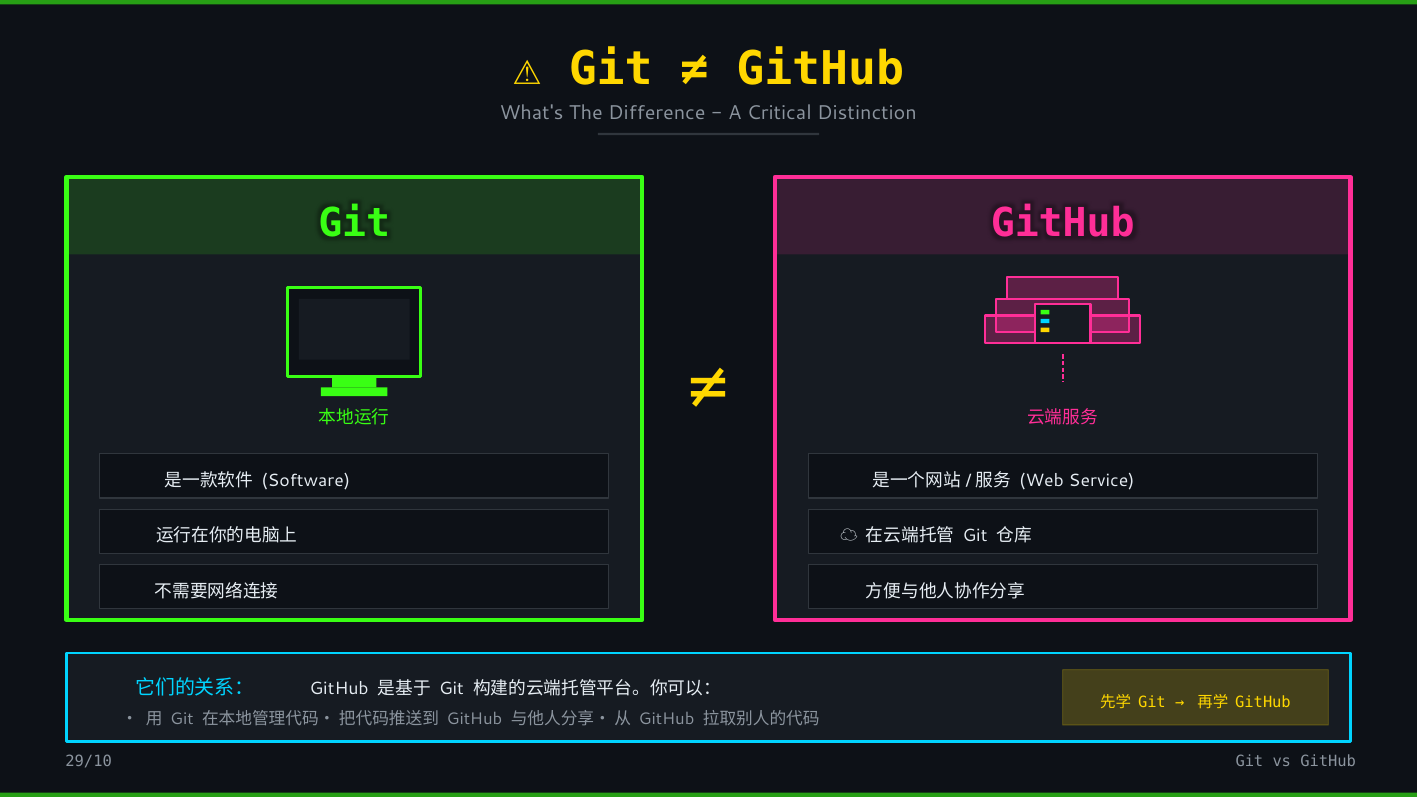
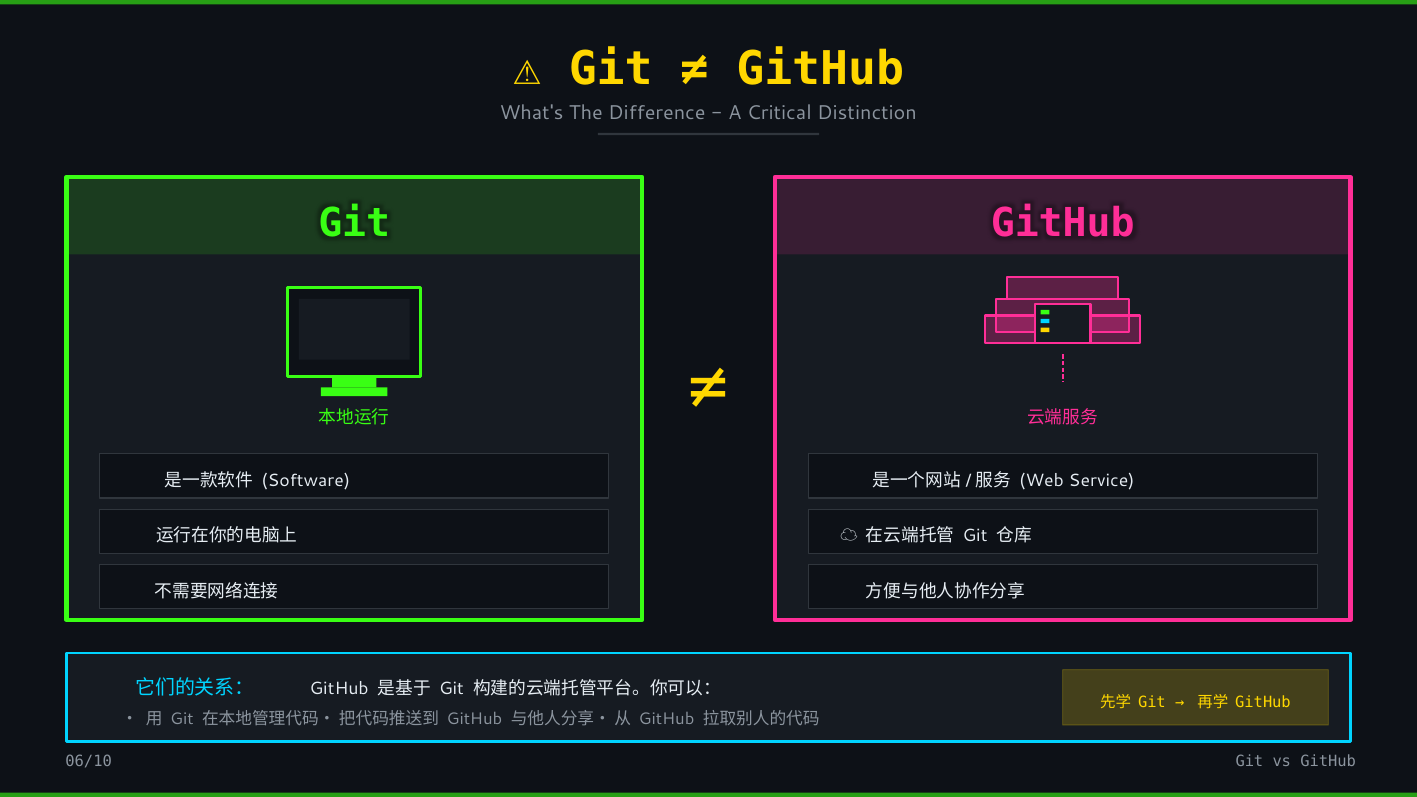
29/10: 29/10 -> 06/10 (89, 761)
